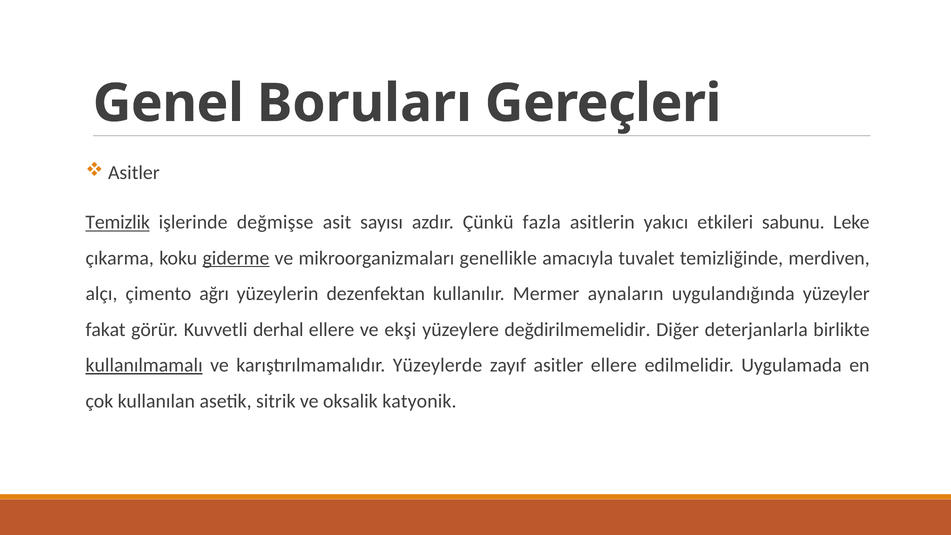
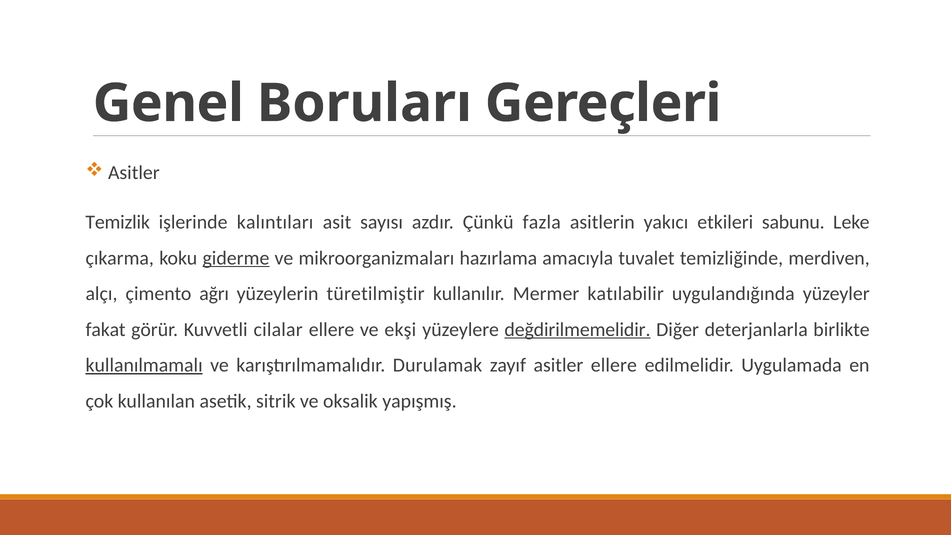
Temizlik underline: present -> none (118, 222)
değmişse: değmişse -> kalıntıları (275, 222)
genellikle: genellikle -> hazırlama (498, 258)
dezenfektan: dezenfektan -> türetilmiştir (376, 294)
aynaların: aynaların -> katılabilir (626, 294)
derhal: derhal -> cilalar (278, 329)
değdirilmemelidir underline: none -> present (577, 329)
Yüzeylerde: Yüzeylerde -> Durulamak (438, 365)
katyonik: katyonik -> yapışmış (419, 401)
